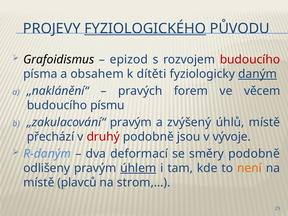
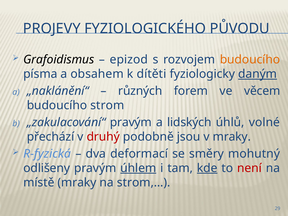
FYZIOLOGICKÉHO underline: present -> none (145, 29)
budoucího colour: red -> orange (250, 60)
pravých: pravých -> různých (140, 91)
písmu: písmu -> strom (107, 105)
zvýšený: zvýšený -> lidských (189, 122)
úhlů místě: místě -> volné (264, 122)
v vývoje: vývoje -> mraky (232, 137)
R-daným: R-daným -> R-fyzická (47, 154)
směry podobně: podobně -> mohutný (254, 154)
kde underline: none -> present (207, 168)
není colour: orange -> red (249, 168)
místě plavců: plavců -> mraky (77, 182)
